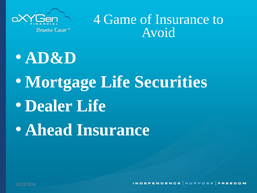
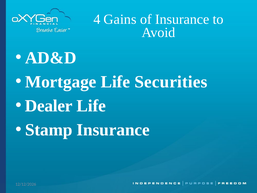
Game: Game -> Gains (120, 19)
Ahead: Ahead -> Stamp (49, 130)
